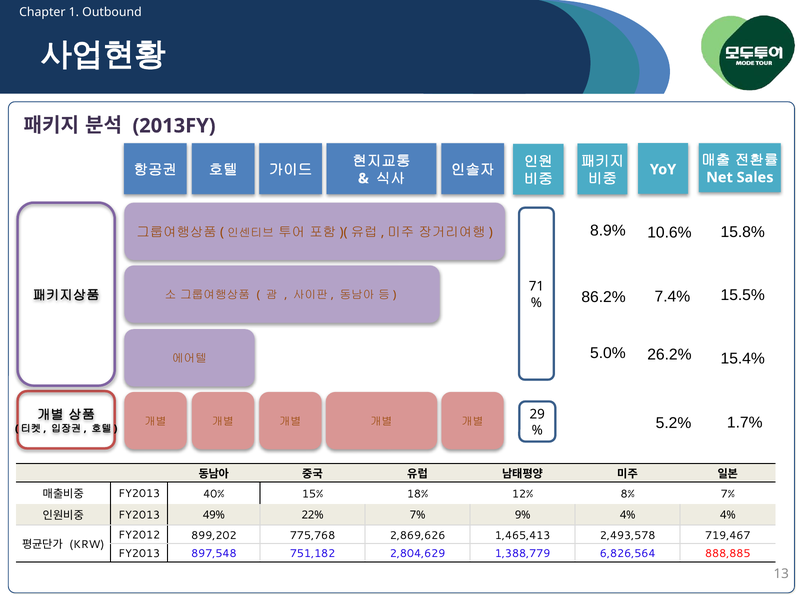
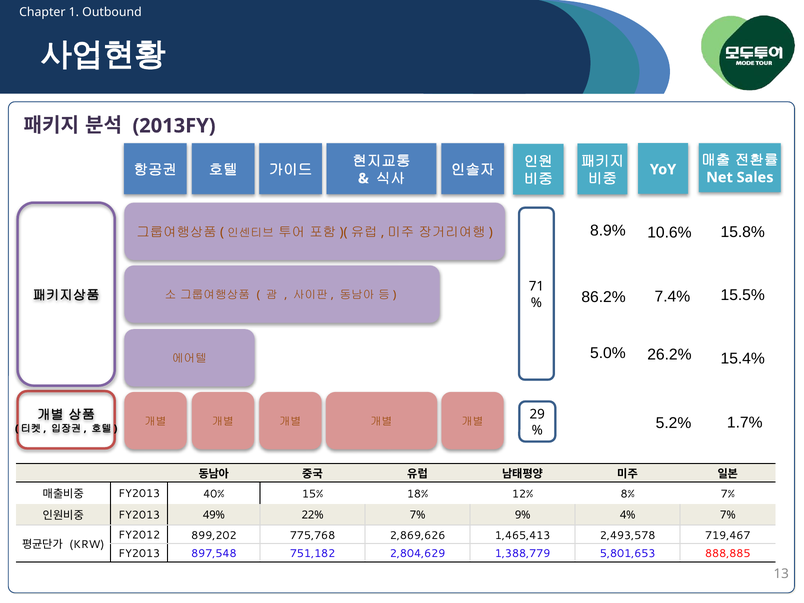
4% 4%: 4% -> 7% (728, 515)
6,826,564: 6,826,564 -> 5,801,653 (628, 554)
